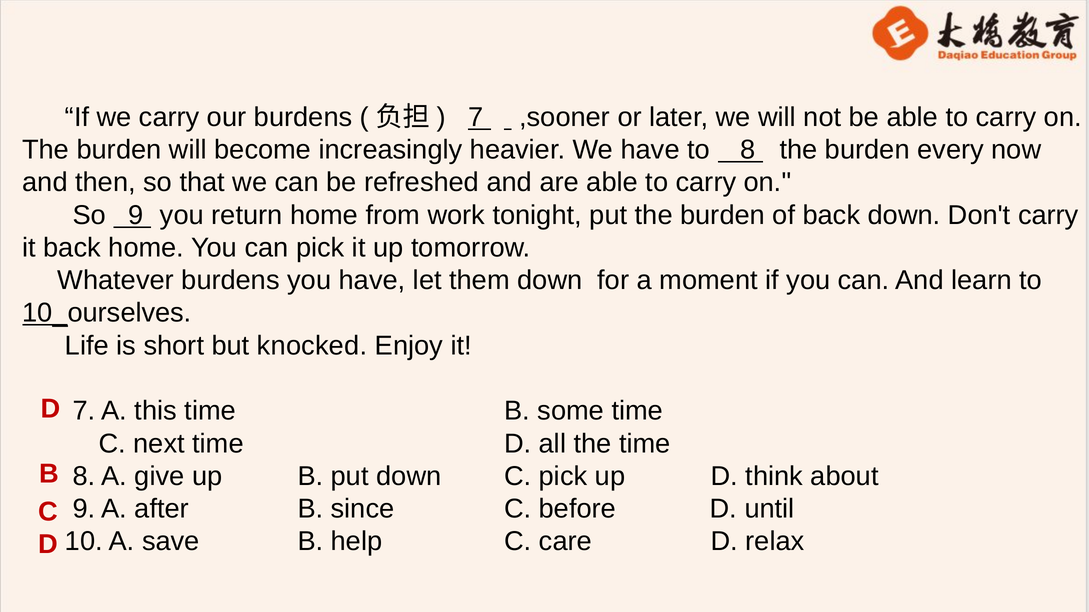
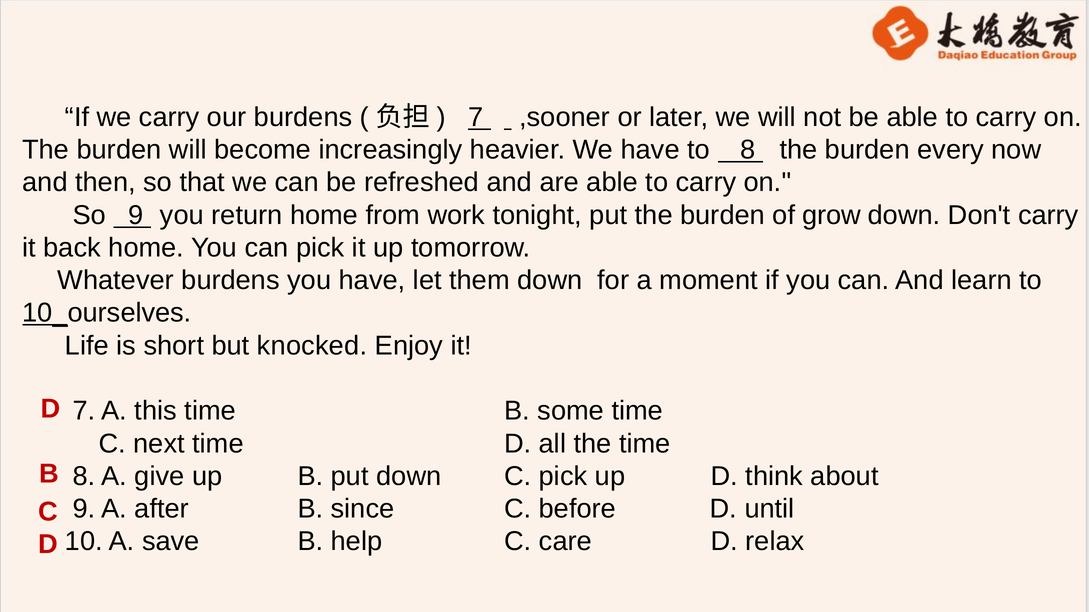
of back: back -> grow (832, 215)
